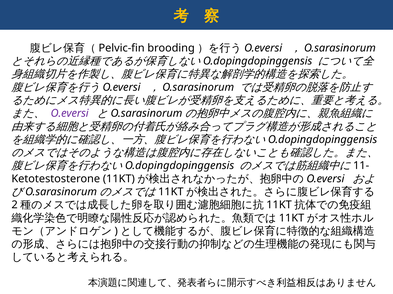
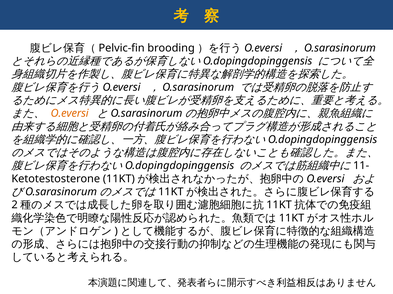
O.eversi colour: purple -> orange (70, 114)
